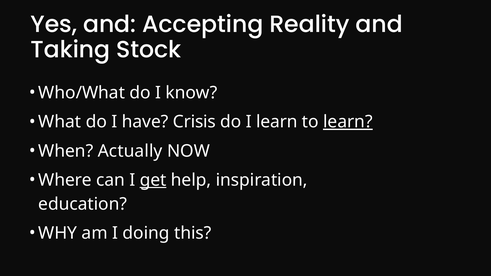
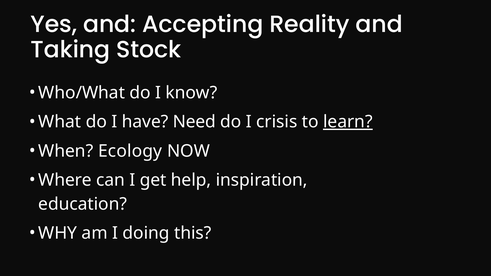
Crisis: Crisis -> Need (194, 122)
I learn: learn -> crisis (277, 122)
Actually: Actually -> Ecology (130, 151)
get underline: present -> none (153, 180)
